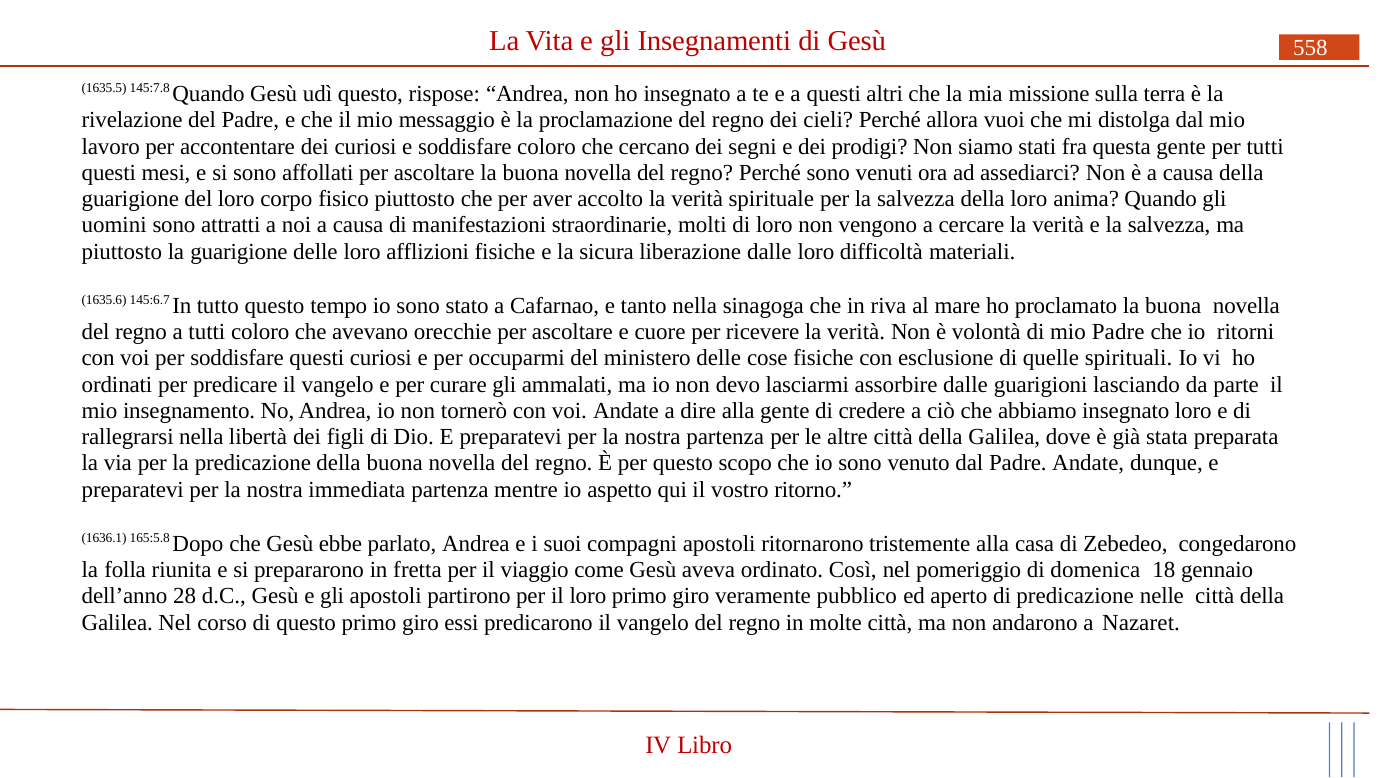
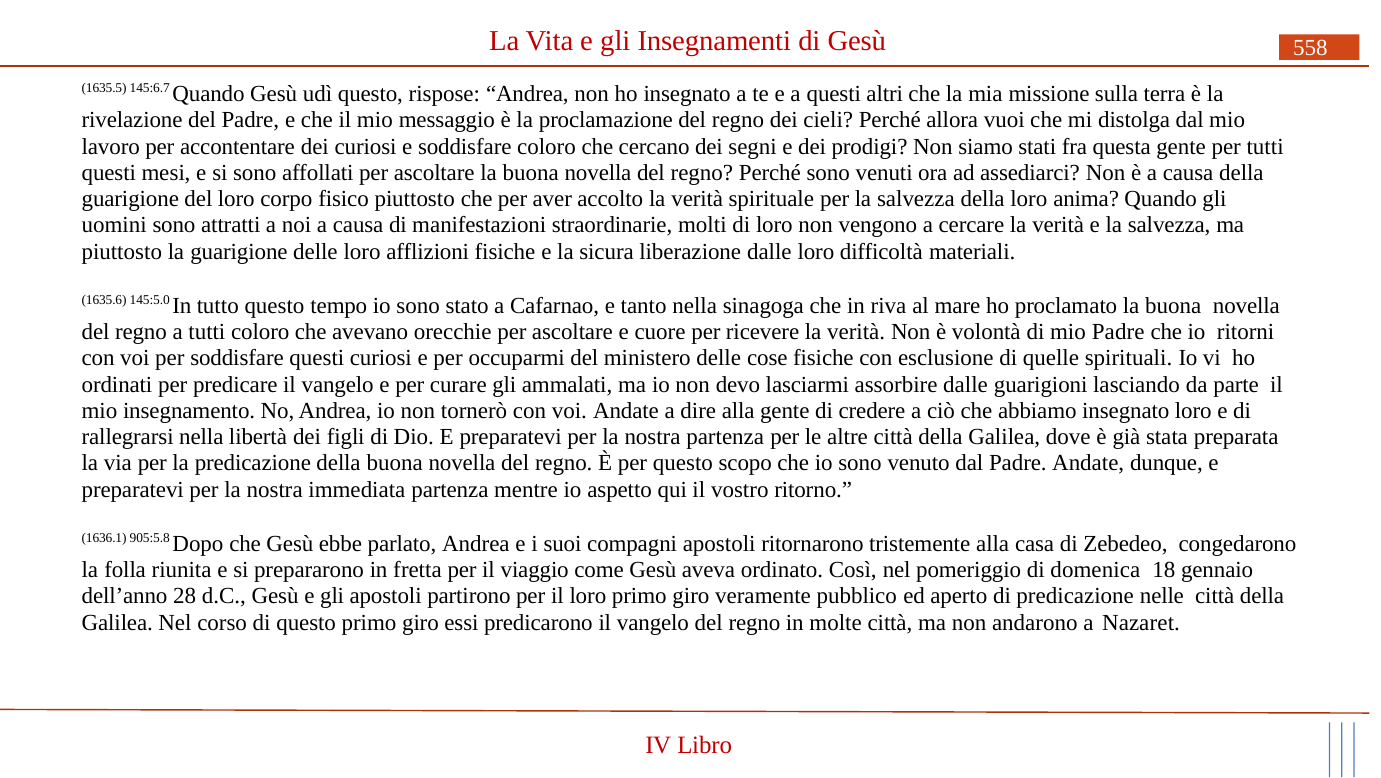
145:7.8: 145:7.8 -> 145:6.7 (150, 88)
145:6.7: 145:6.7 -> 145:5.0 (150, 300)
165:5.8: 165:5.8 -> 905:5.8 (150, 538)
